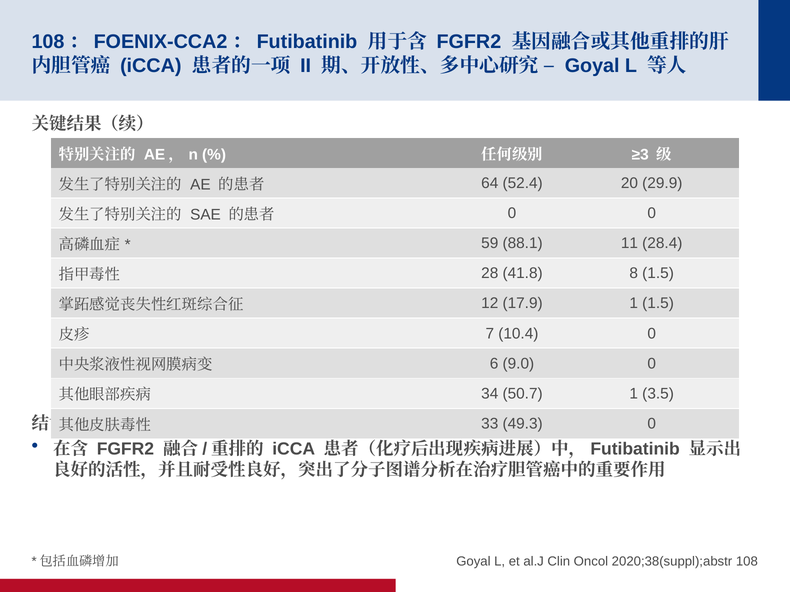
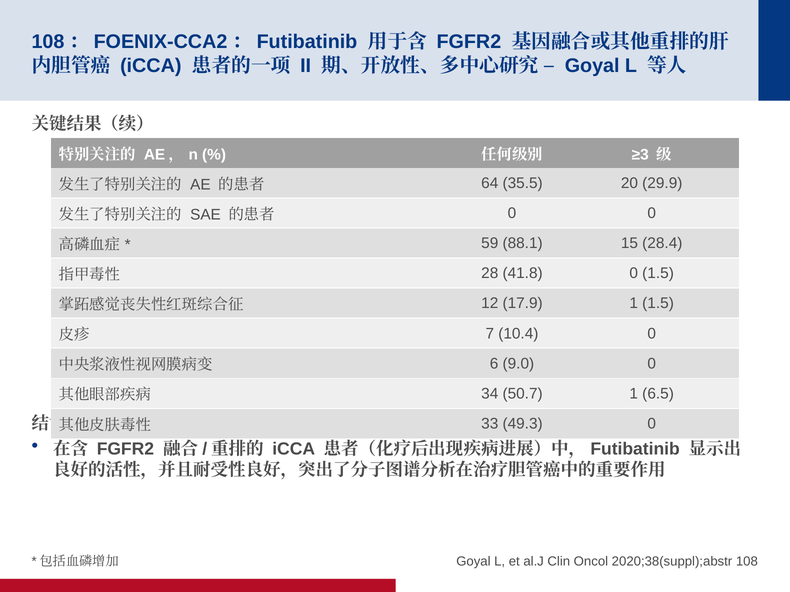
52.4: 52.4 -> 35.5 (523, 183)
11: 11 -> 15 (629, 243)
41.8 8: 8 -> 0 (634, 274)
3.5: 3.5 -> 6.5 (658, 394)
